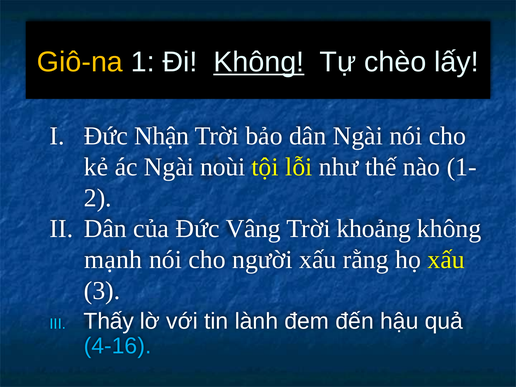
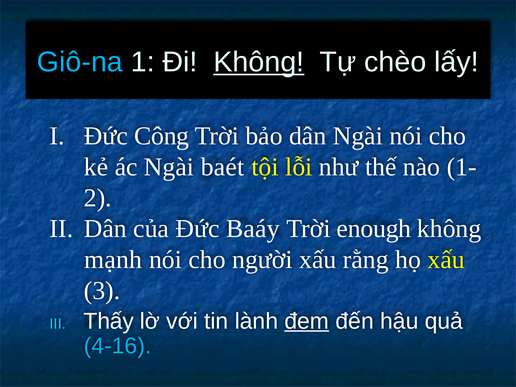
Giô-na colour: yellow -> light blue (80, 62)
Nhận: Nhận -> Công (162, 136)
noùi: noùi -> baét (223, 167)
Vâng: Vâng -> Baáy (253, 229)
khoảng: khoảng -> enough (374, 229)
đem underline: none -> present (307, 321)
